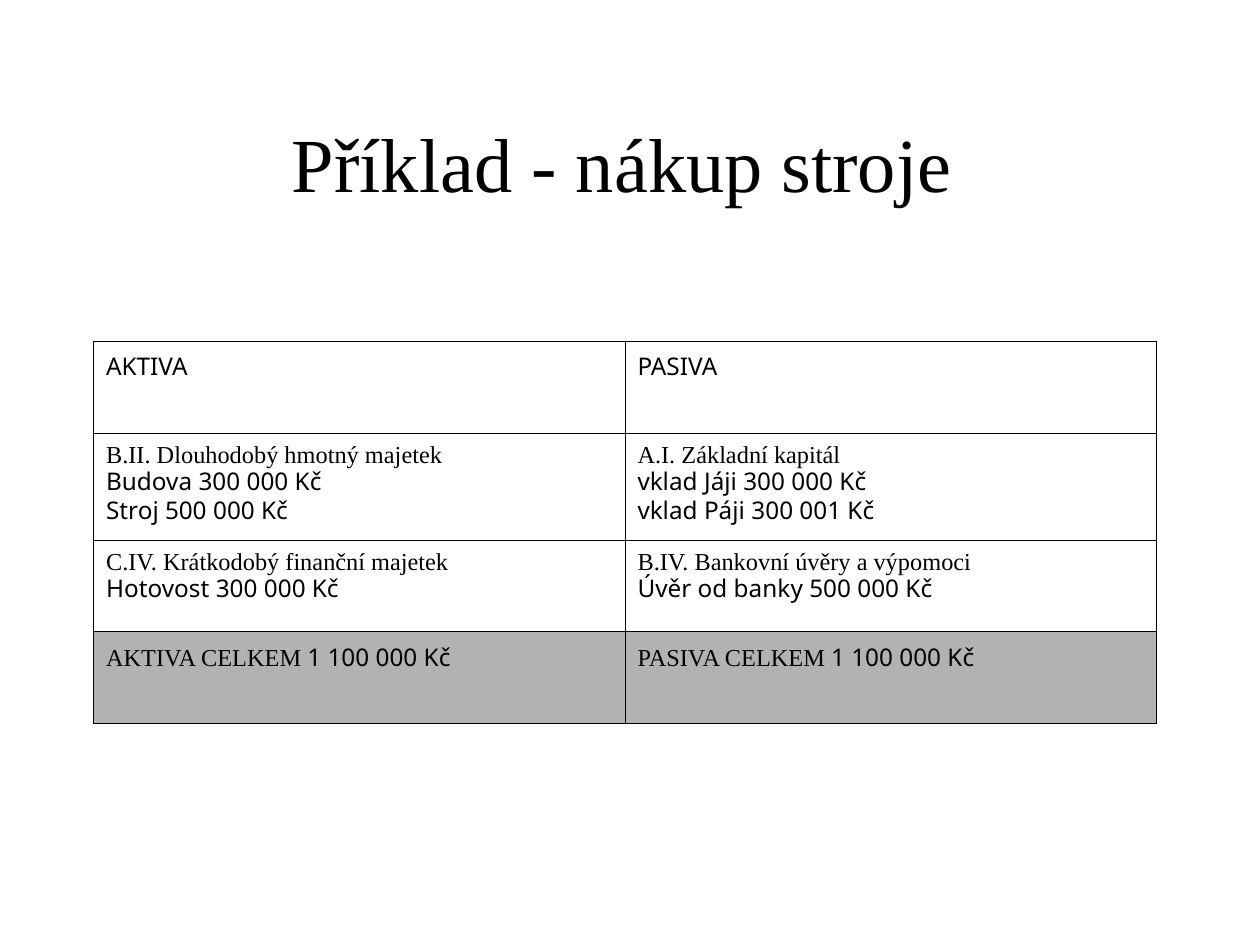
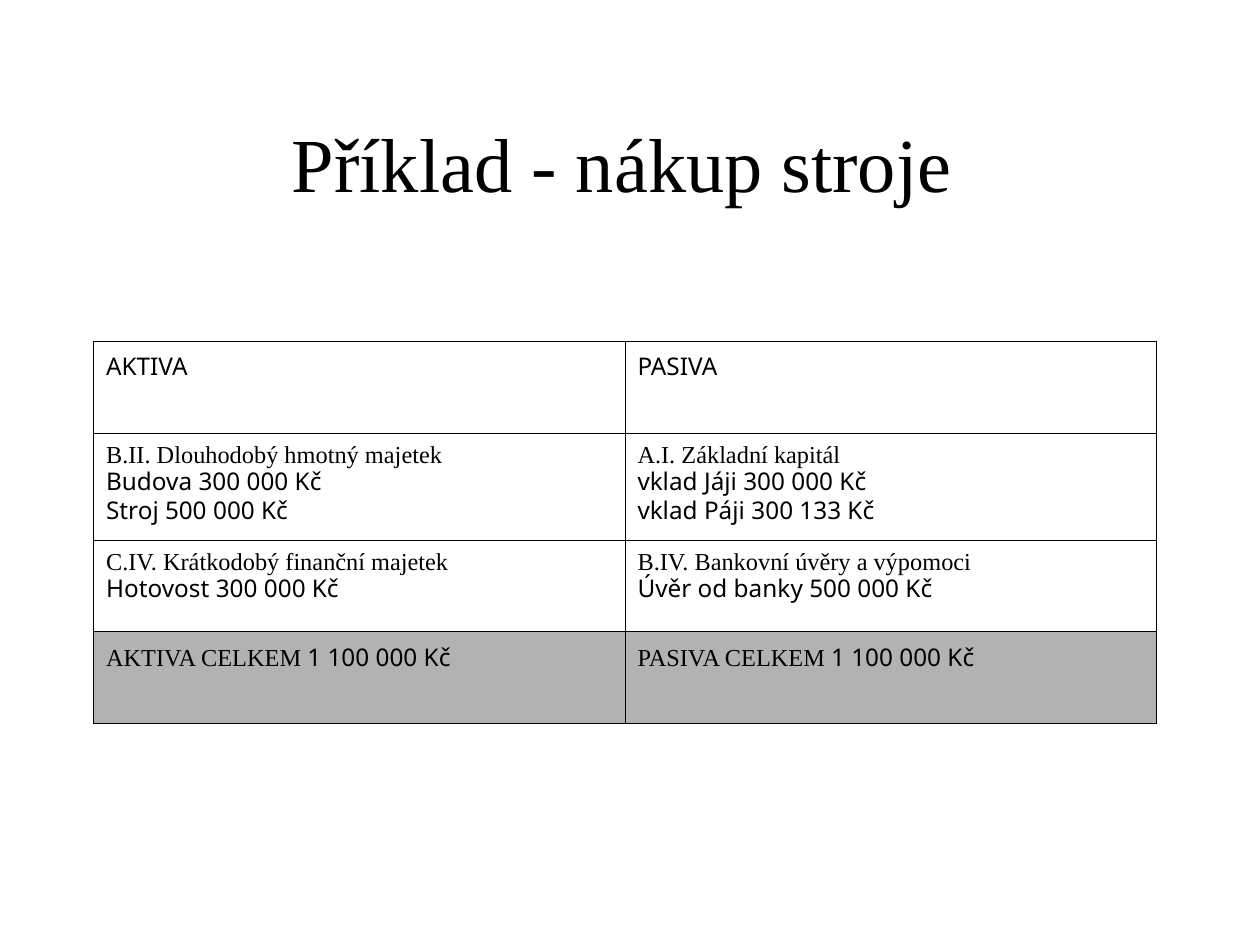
001: 001 -> 133 (820, 511)
